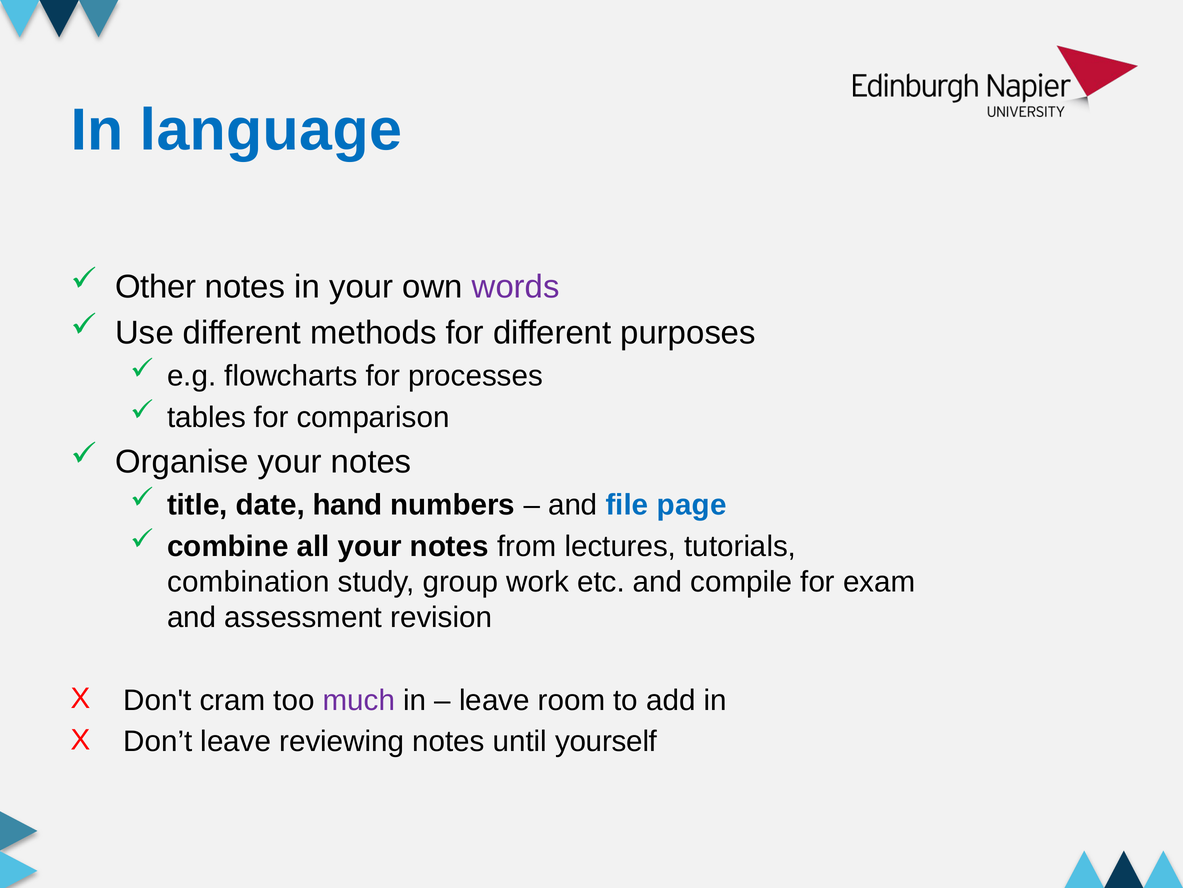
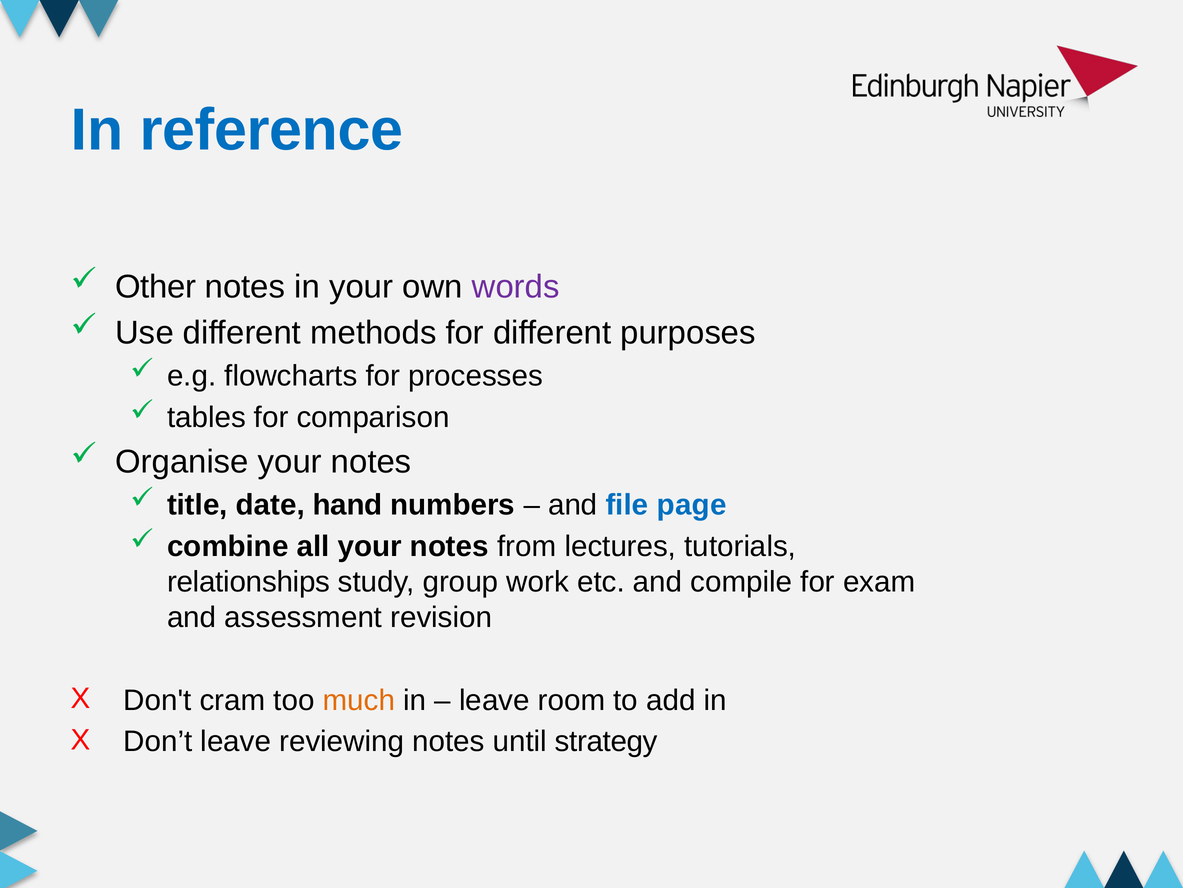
language: language -> reference (271, 130)
combination: combination -> relationships (249, 581)
much colour: purple -> orange (359, 700)
yourself: yourself -> strategy (606, 741)
